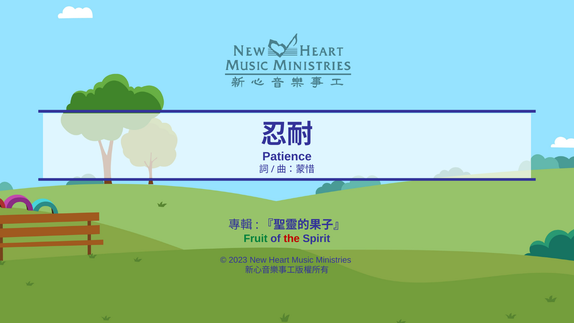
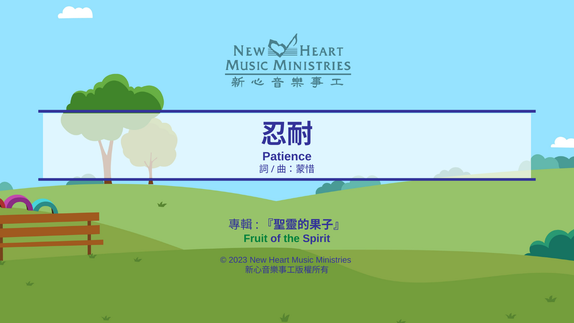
the colour: red -> green (292, 238)
